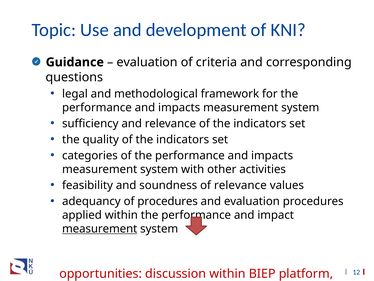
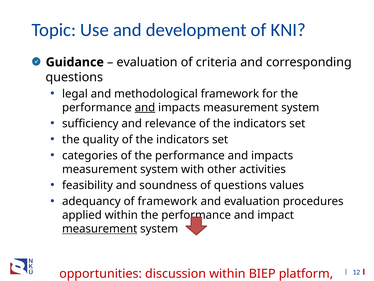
and underline: none -> present (145, 107)
of relevance: relevance -> questions (240, 185)
of procedures: procedures -> framework (167, 201)
